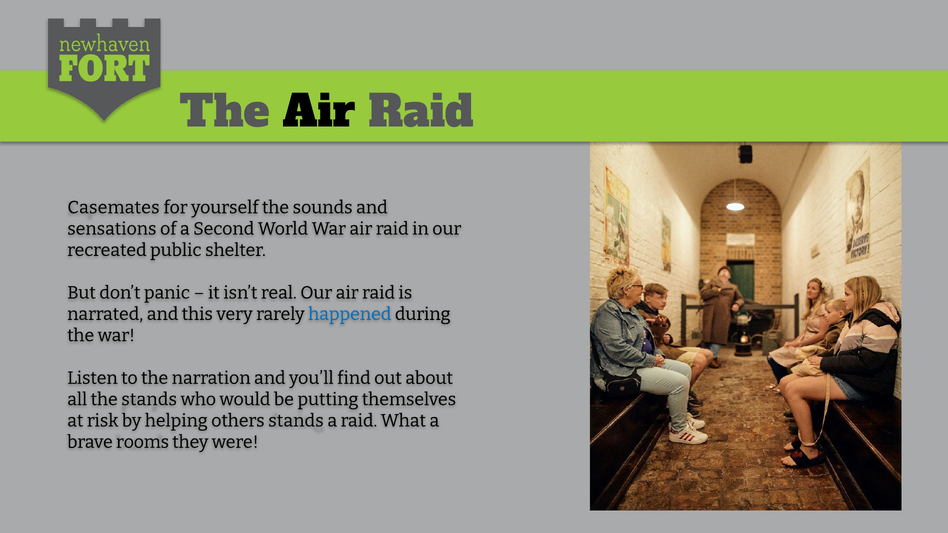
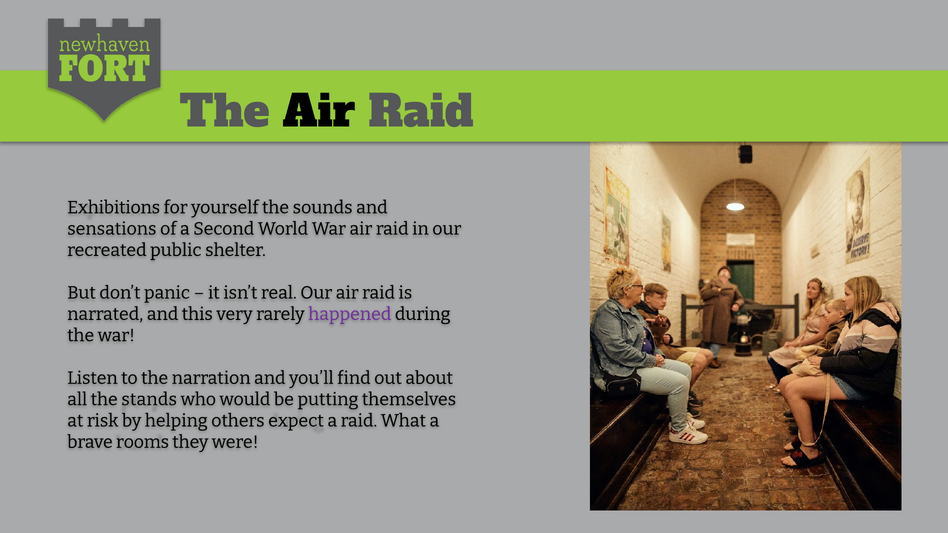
Casemates: Casemates -> Exhibitions (114, 208)
happened colour: blue -> purple (350, 314)
others stands: stands -> expect (296, 421)
